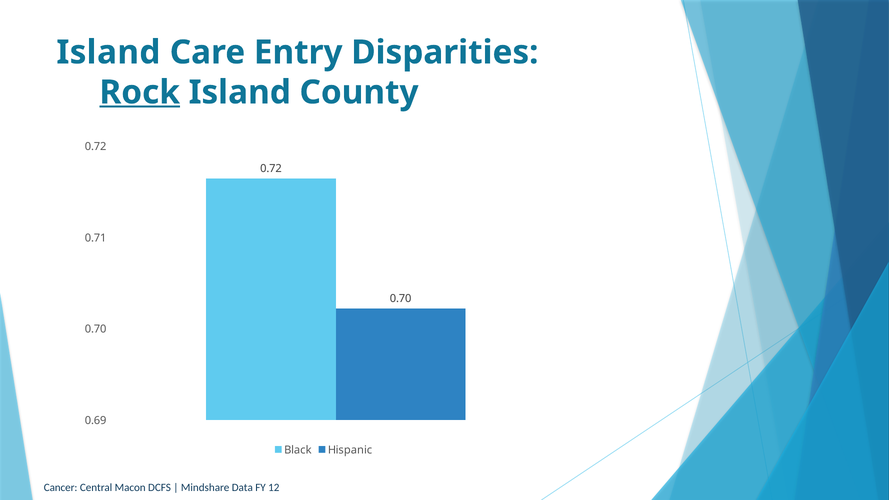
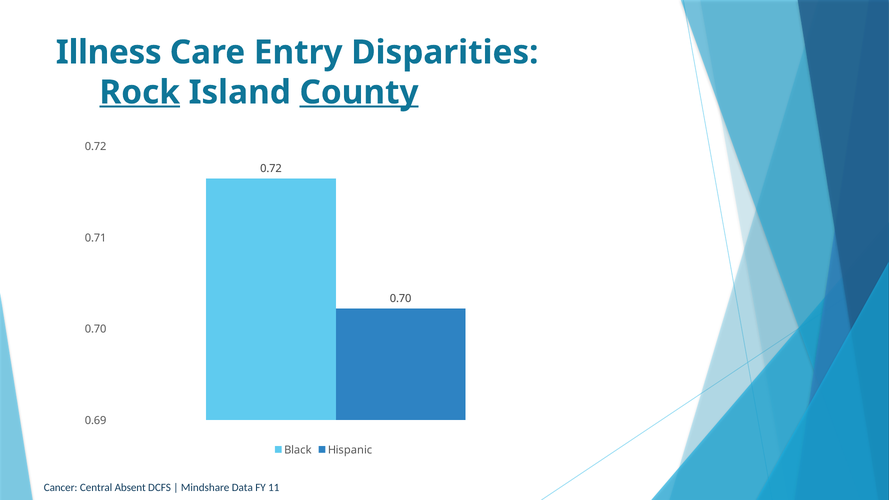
Island: Island -> Illness (109, 52)
County underline: none -> present (359, 92)
Macon: Macon -> Absent (130, 488)
12: 12 -> 11 (274, 488)
